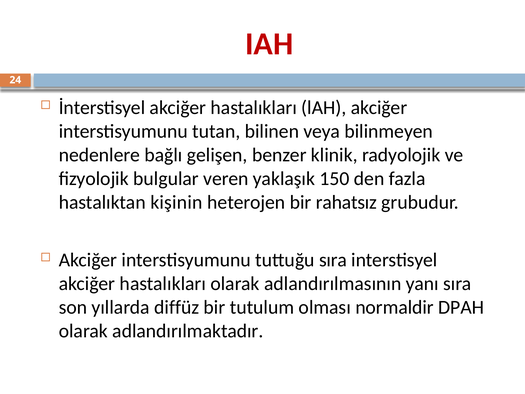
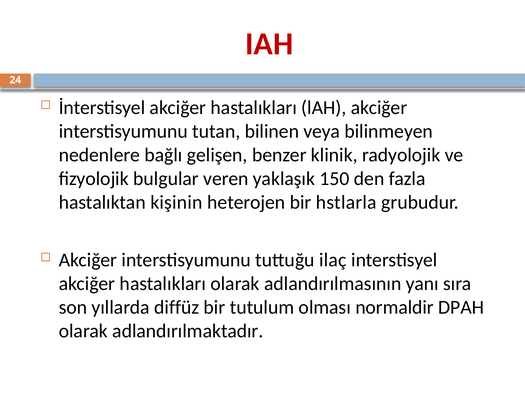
rahatsız: rahatsız -> hstlarla (346, 202)
tuttuğu sıra: sıra -> ilaç (333, 260)
